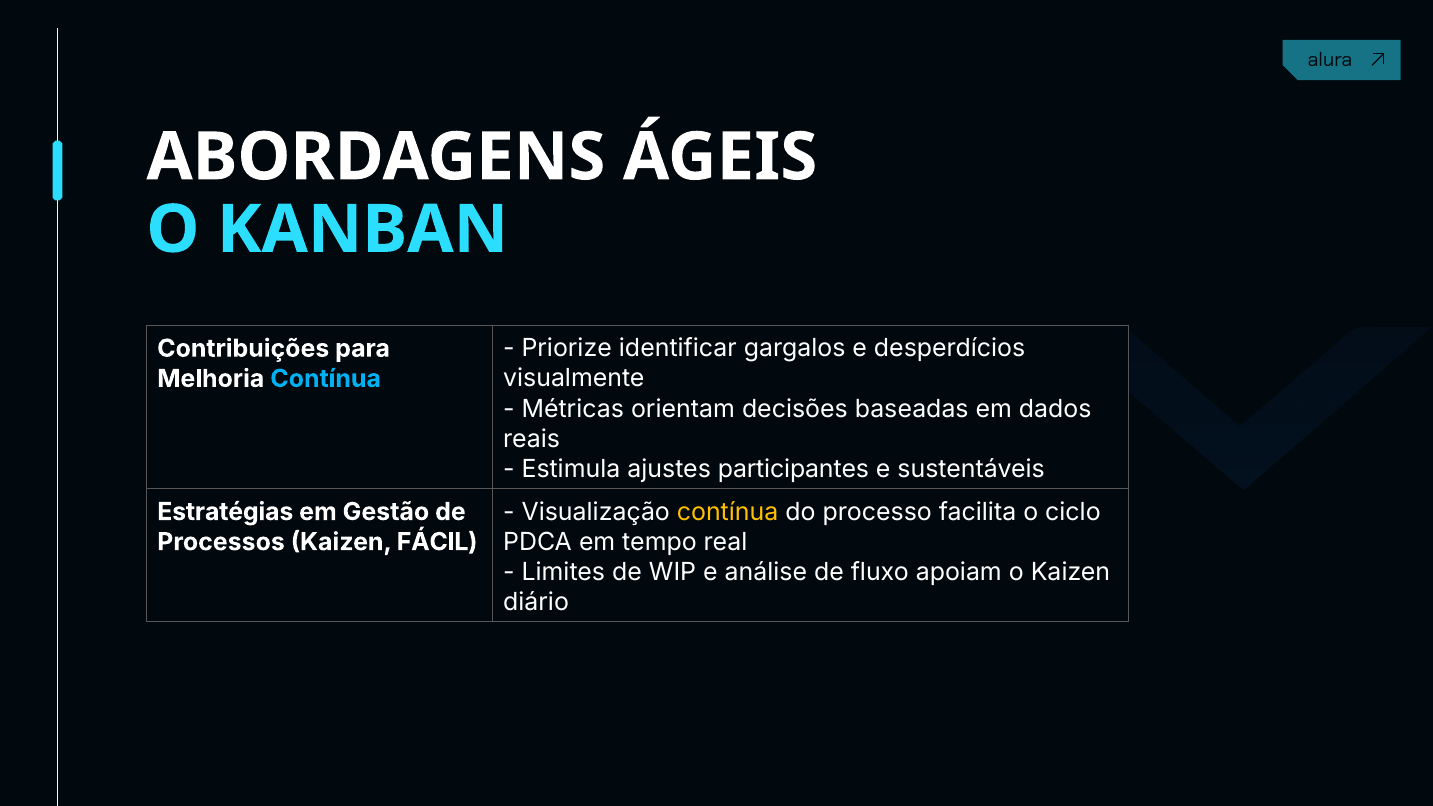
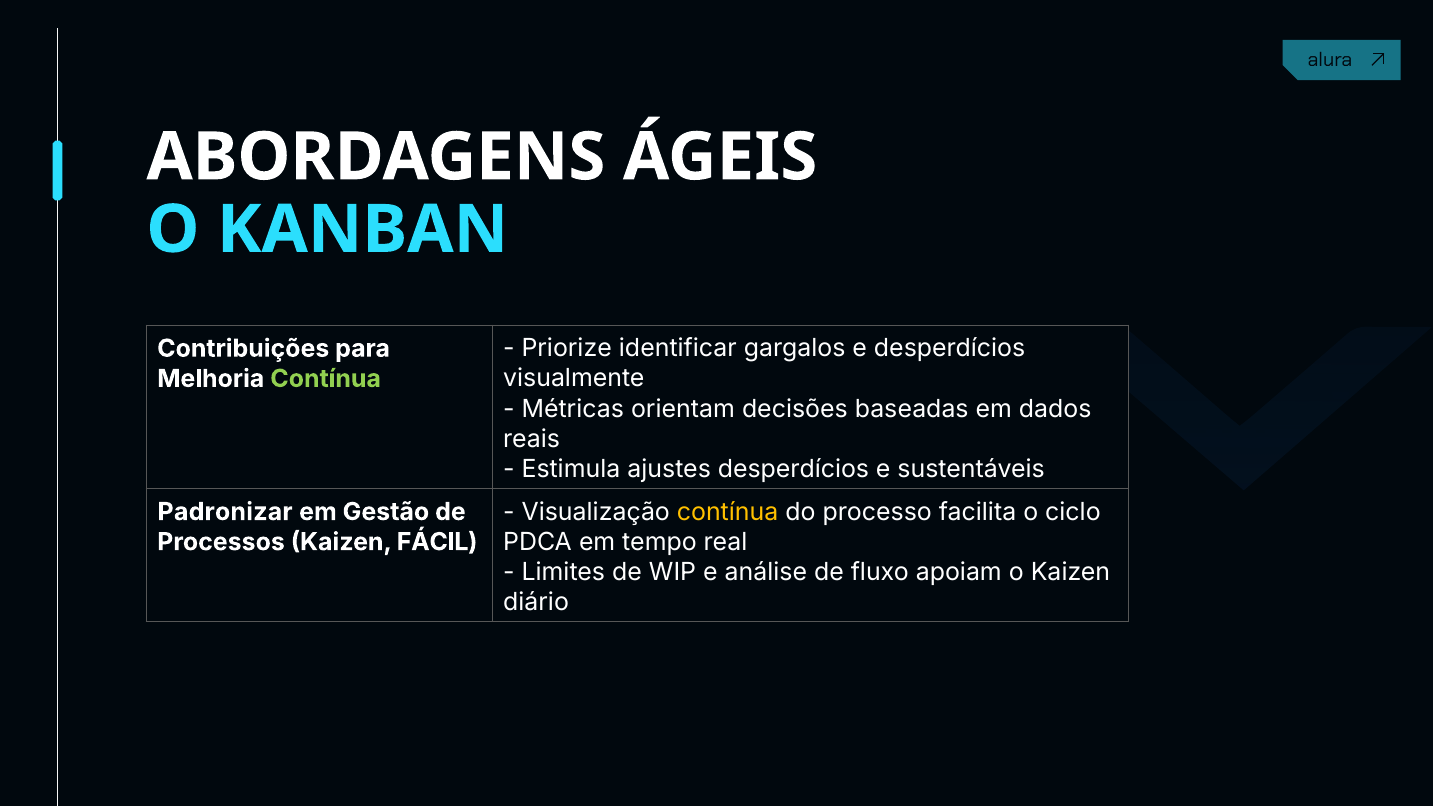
Contínua colour: light blue -> light green (326, 379)
ajustes participantes: participantes -> desperdícios (793, 469)
Estratégias: Estratégias -> Padronizar (225, 512)
